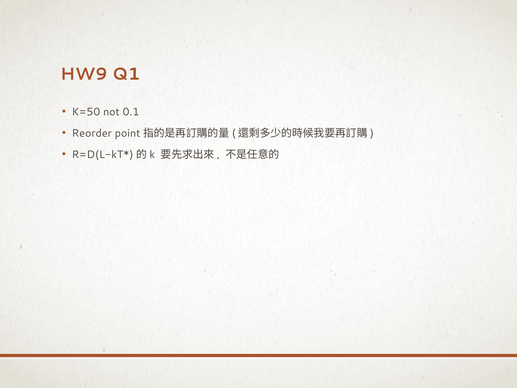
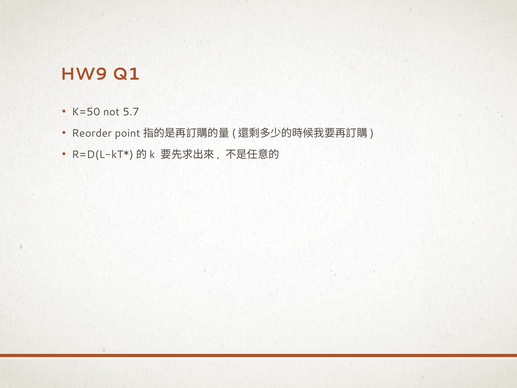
0.1: 0.1 -> 5.7 (131, 112)
